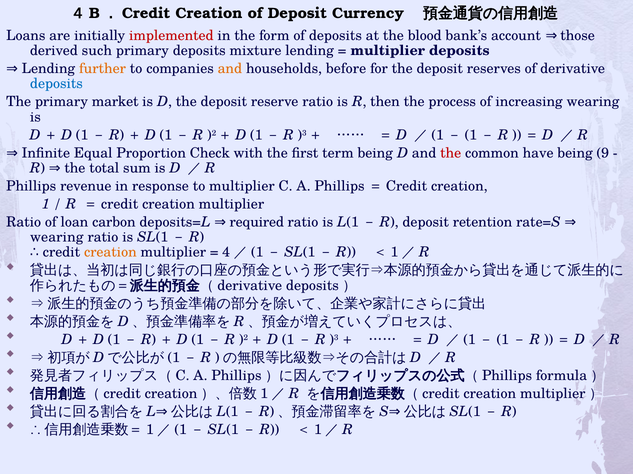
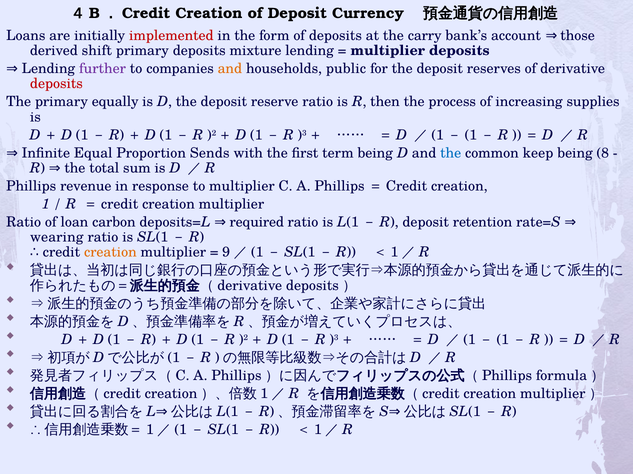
blood: blood -> carry (425, 36)
such: such -> shift (97, 51)
further colour: orange -> purple (103, 69)
before: before -> public (346, 69)
deposits colour: blue -> red (56, 84)
market: market -> equally (115, 102)
increasing wearing: wearing -> supplies (593, 102)
Check: Check -> Sends (210, 153)
the colour: red -> blue (451, 153)
have: have -> keep (538, 153)
9: 9 -> 8 (603, 153)
4: 4 -> 9 (226, 253)
